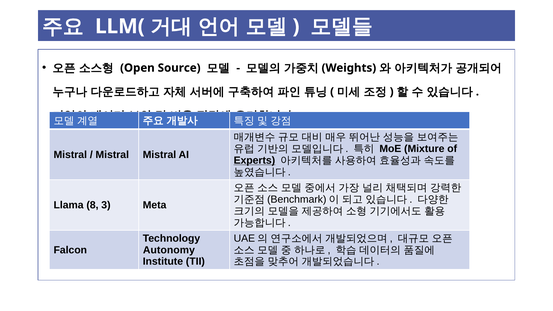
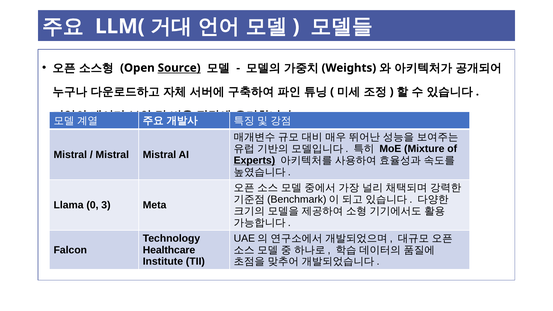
Source underline: none -> present (179, 68)
8: 8 -> 0 (92, 205)
Autonomy: Autonomy -> Healthcare (169, 250)
